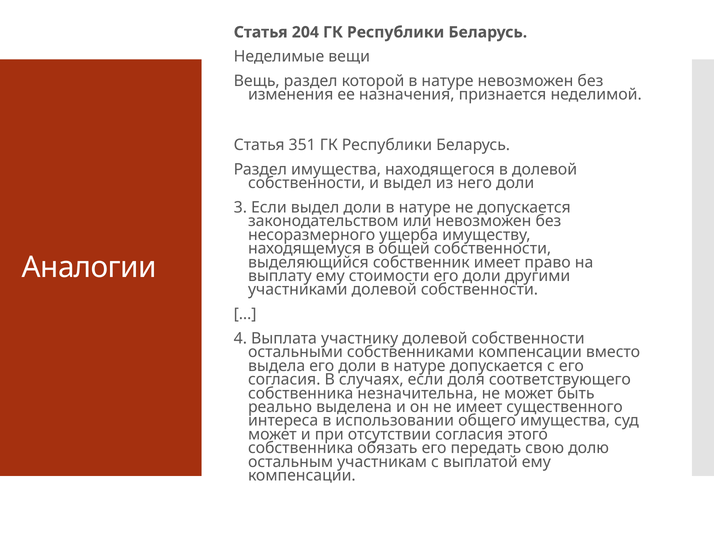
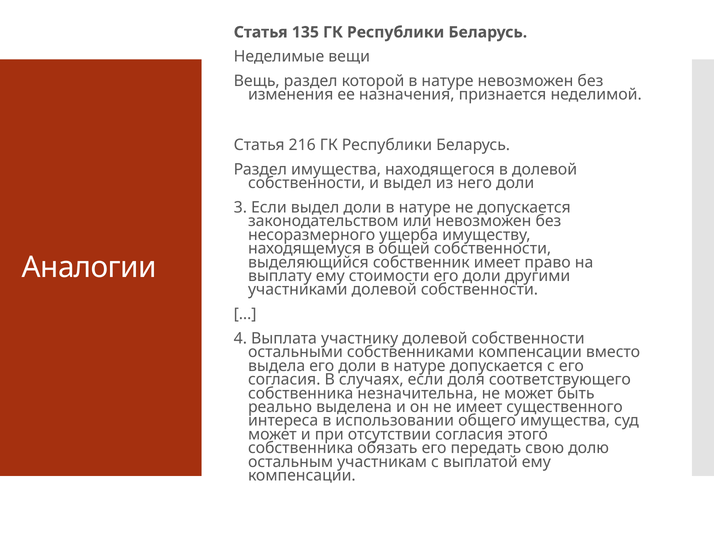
204: 204 -> 135 (305, 32)
351: 351 -> 216 (302, 145)
